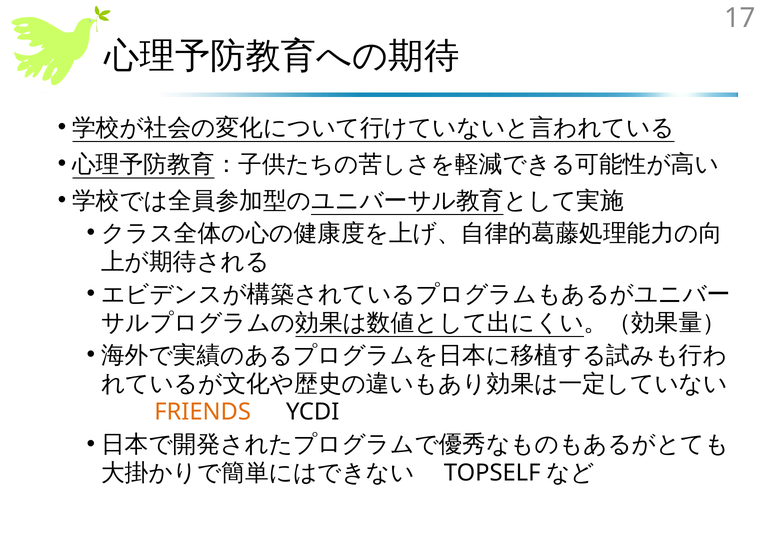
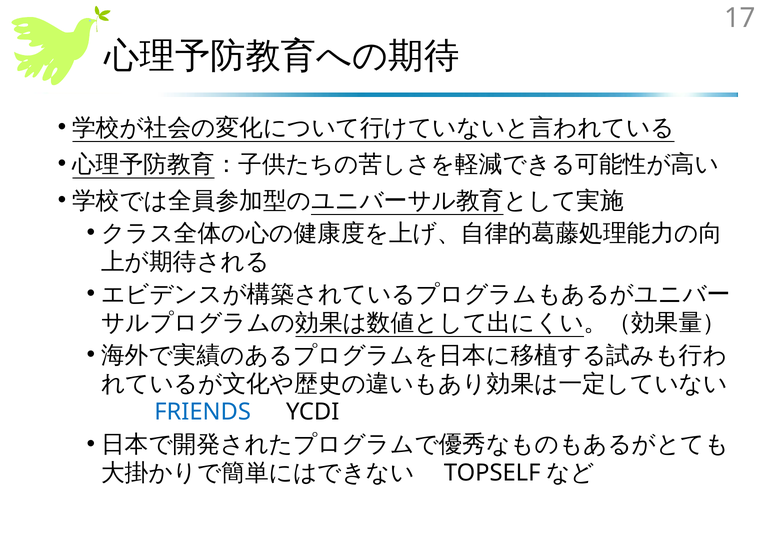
FRIENDS colour: orange -> blue (203, 412)
